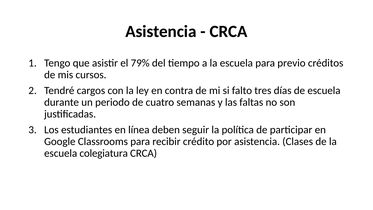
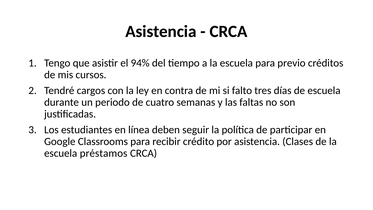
79%: 79% -> 94% (140, 63)
colegiatura: colegiatura -> préstamos (104, 153)
